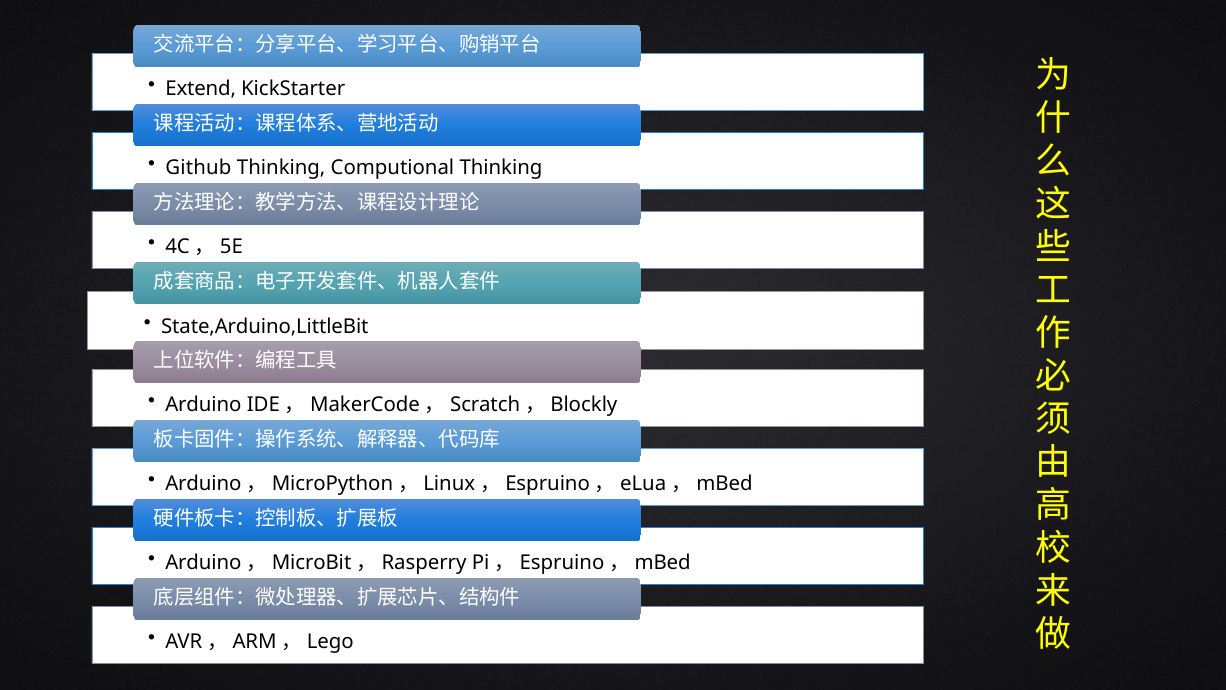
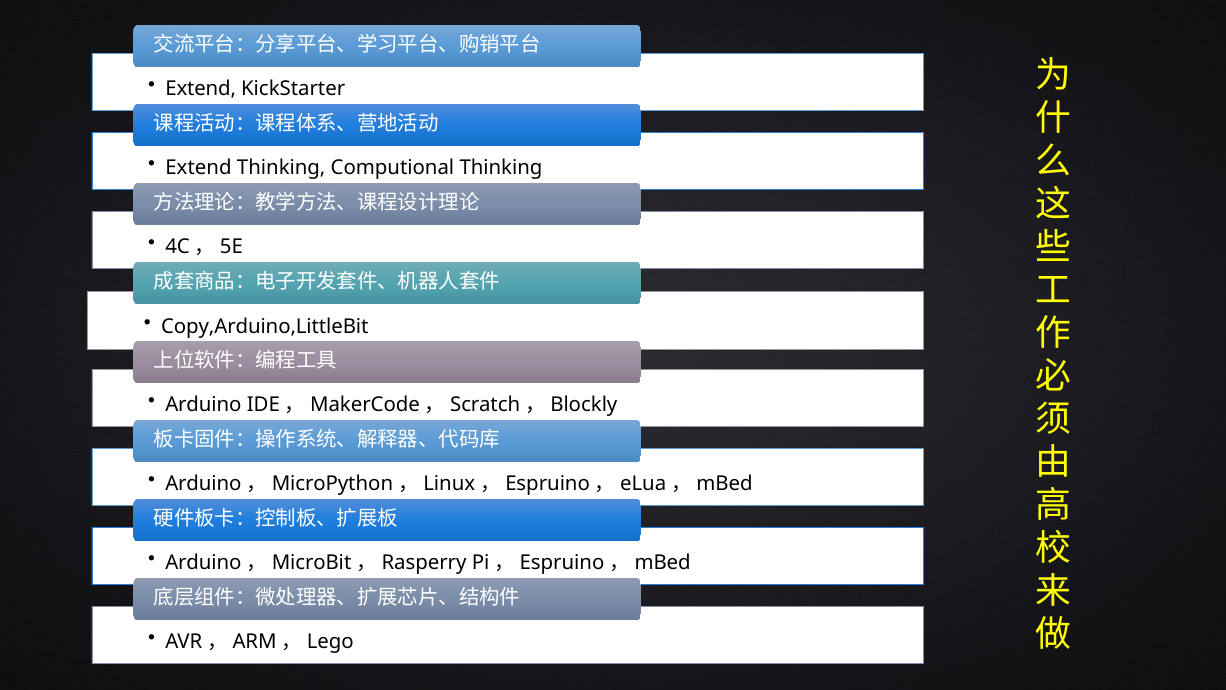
Github: Github -> Extend (199, 167)
State,Arduino,LittleBit: State,Arduino,LittleBit -> Copy,Arduino,LittleBit (265, 327)
